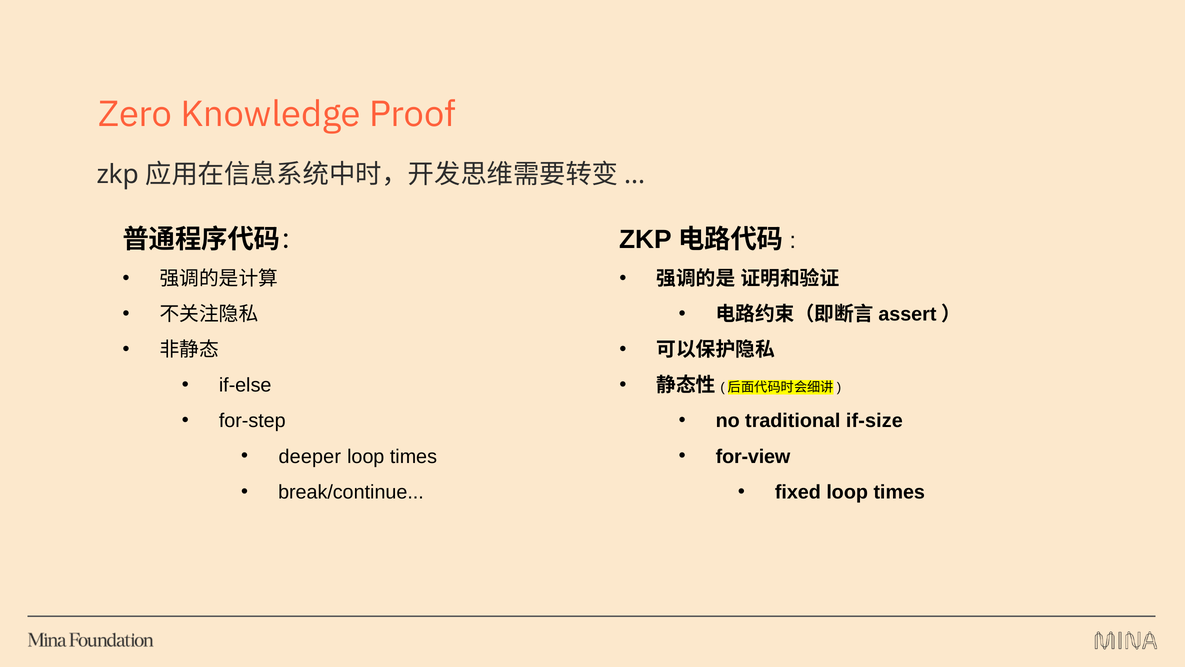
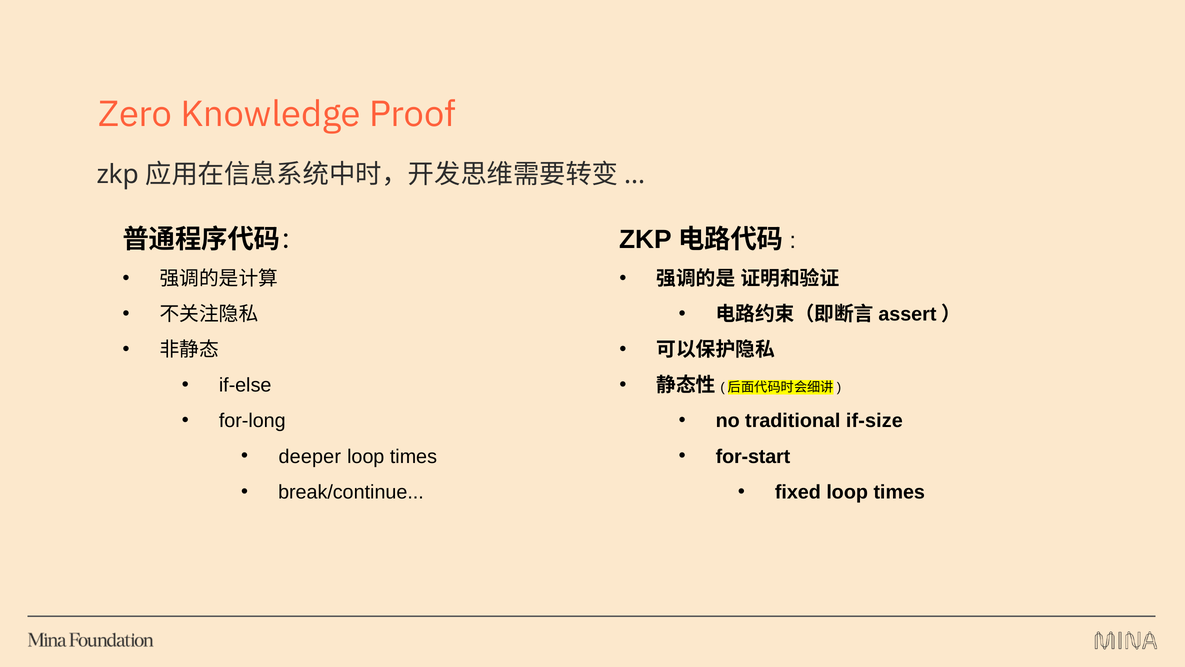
for-step: for-step -> for-long (252, 421)
for-view: for-view -> for-start (753, 456)
